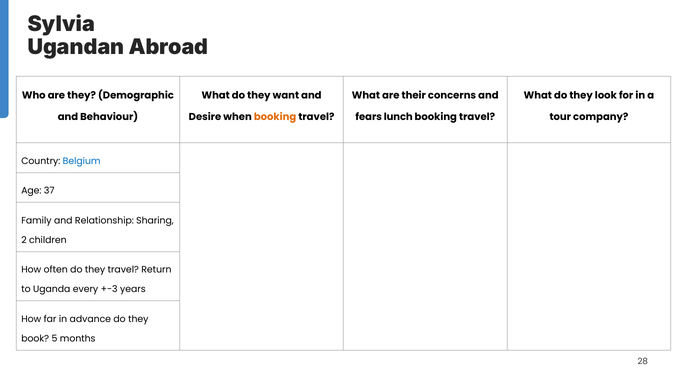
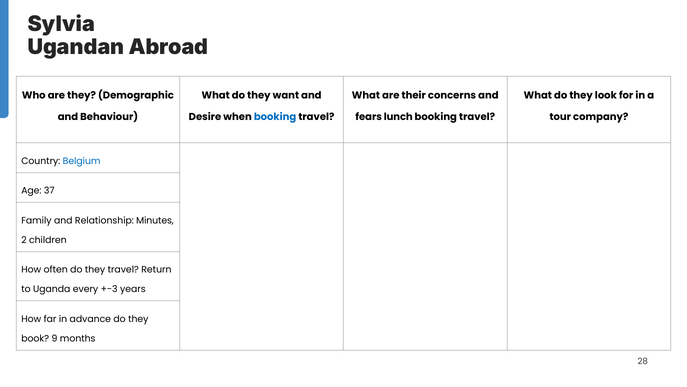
booking colour: orange -> blue (275, 117)
Sharing: Sharing -> Minutes (155, 220)
5: 5 -> 9 (54, 338)
